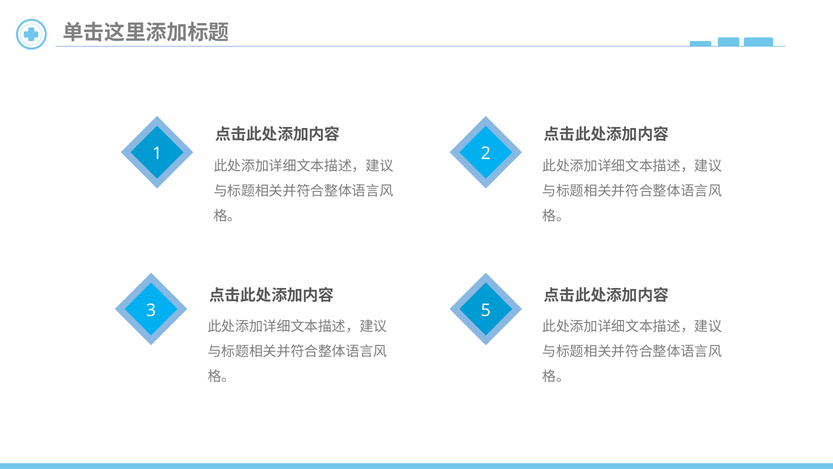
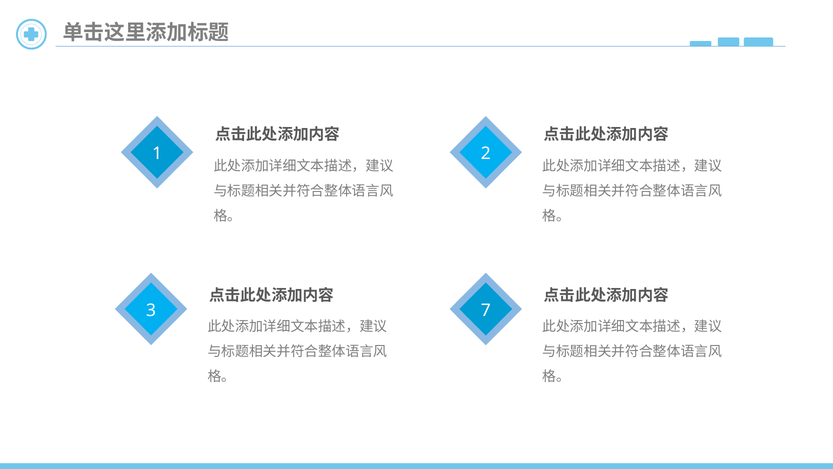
5: 5 -> 7 (486, 310)
